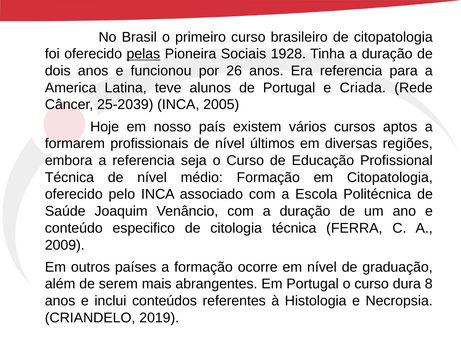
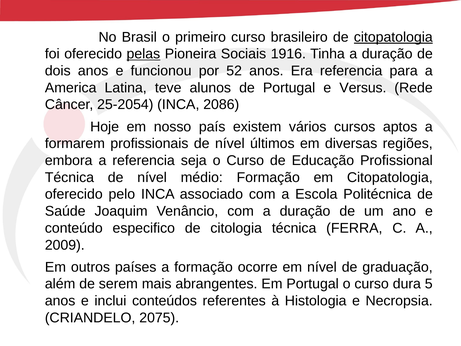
citopatologia underline: none -> present (393, 37)
1928: 1928 -> 1916 (288, 54)
26: 26 -> 52 (234, 71)
Criada: Criada -> Versus (363, 88)
25-2039: 25-2039 -> 25-2054 (125, 105)
2005: 2005 -> 2086 (221, 105)
8: 8 -> 5 (429, 284)
2019: 2019 -> 2075 (159, 318)
